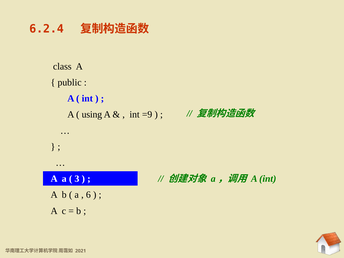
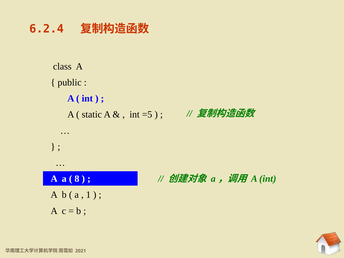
using: using -> static (92, 115)
=9: =9 -> =5 (147, 115)
3: 3 -> 8 (77, 179)
6: 6 -> 1 (88, 195)
